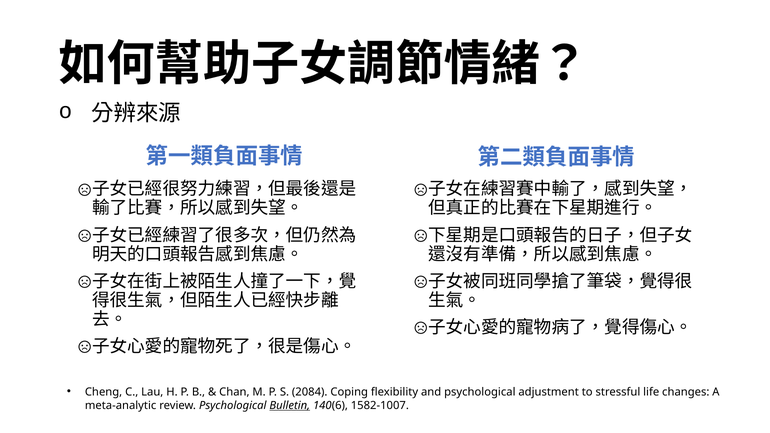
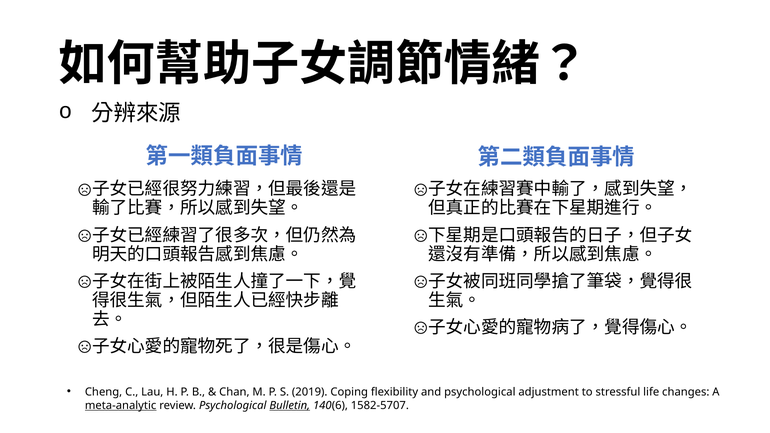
2084: 2084 -> 2019 (310, 392)
meta-analytic underline: none -> present (121, 405)
1582-1007: 1582-1007 -> 1582-5707 (380, 405)
